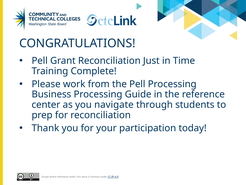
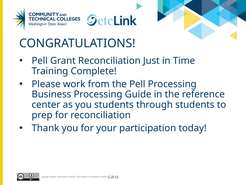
you navigate: navigate -> students (114, 105)
